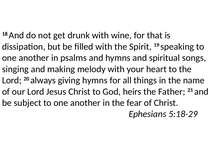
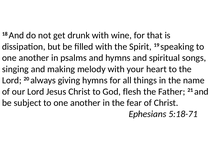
heirs: heirs -> flesh (132, 92)
5:18-29: 5:18-29 -> 5:18-71 (183, 114)
